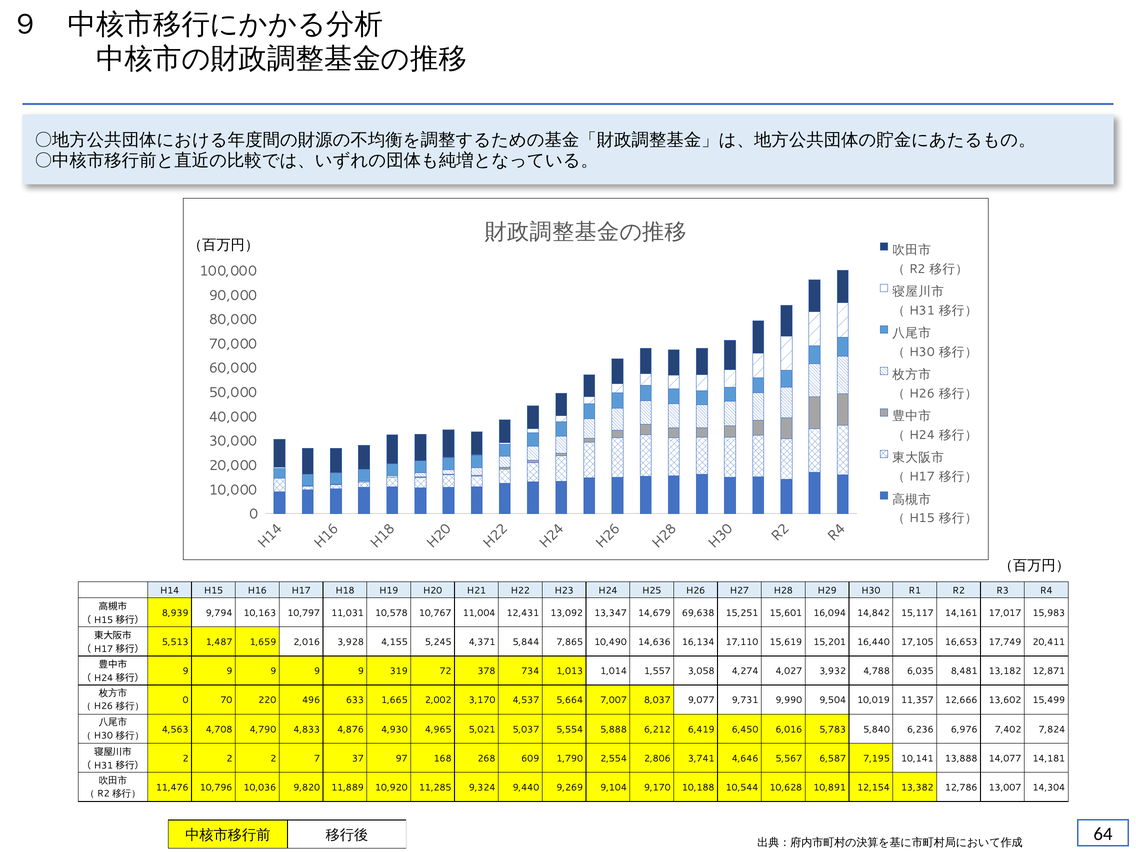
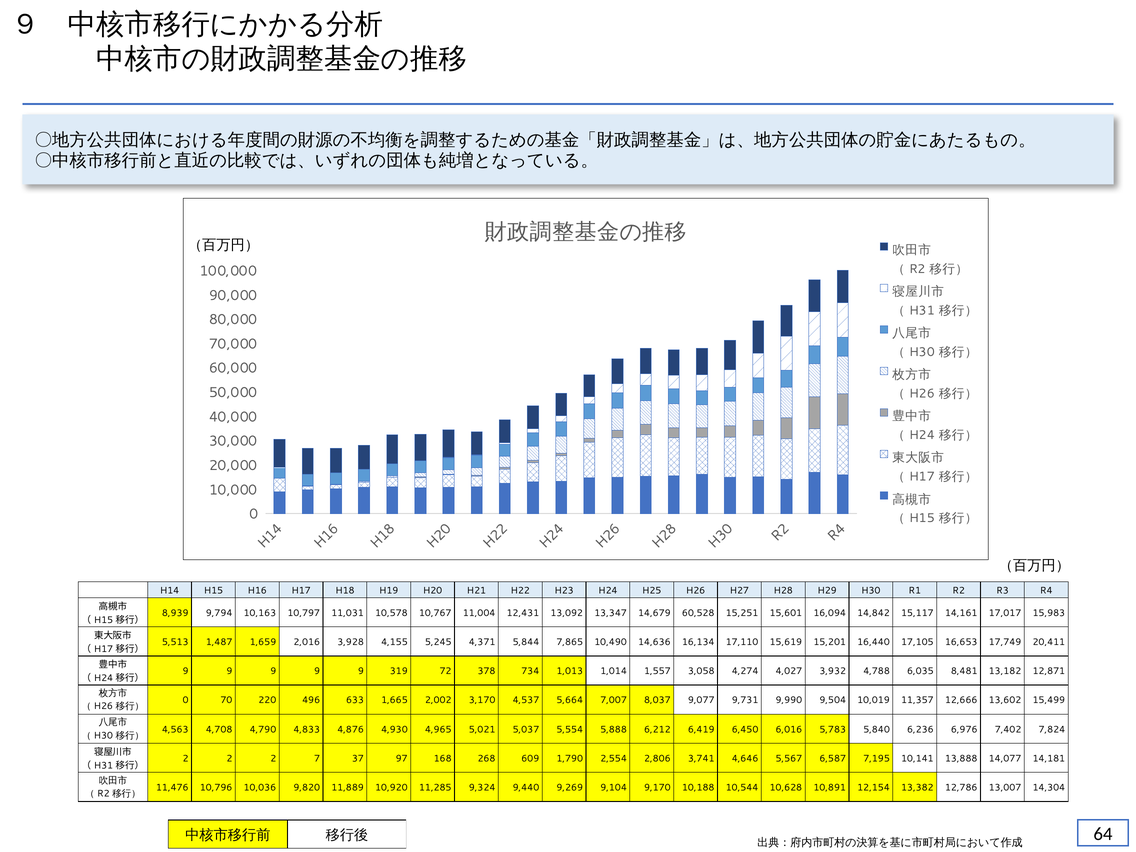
69,638: 69,638 -> 60,528 (698, 613)
